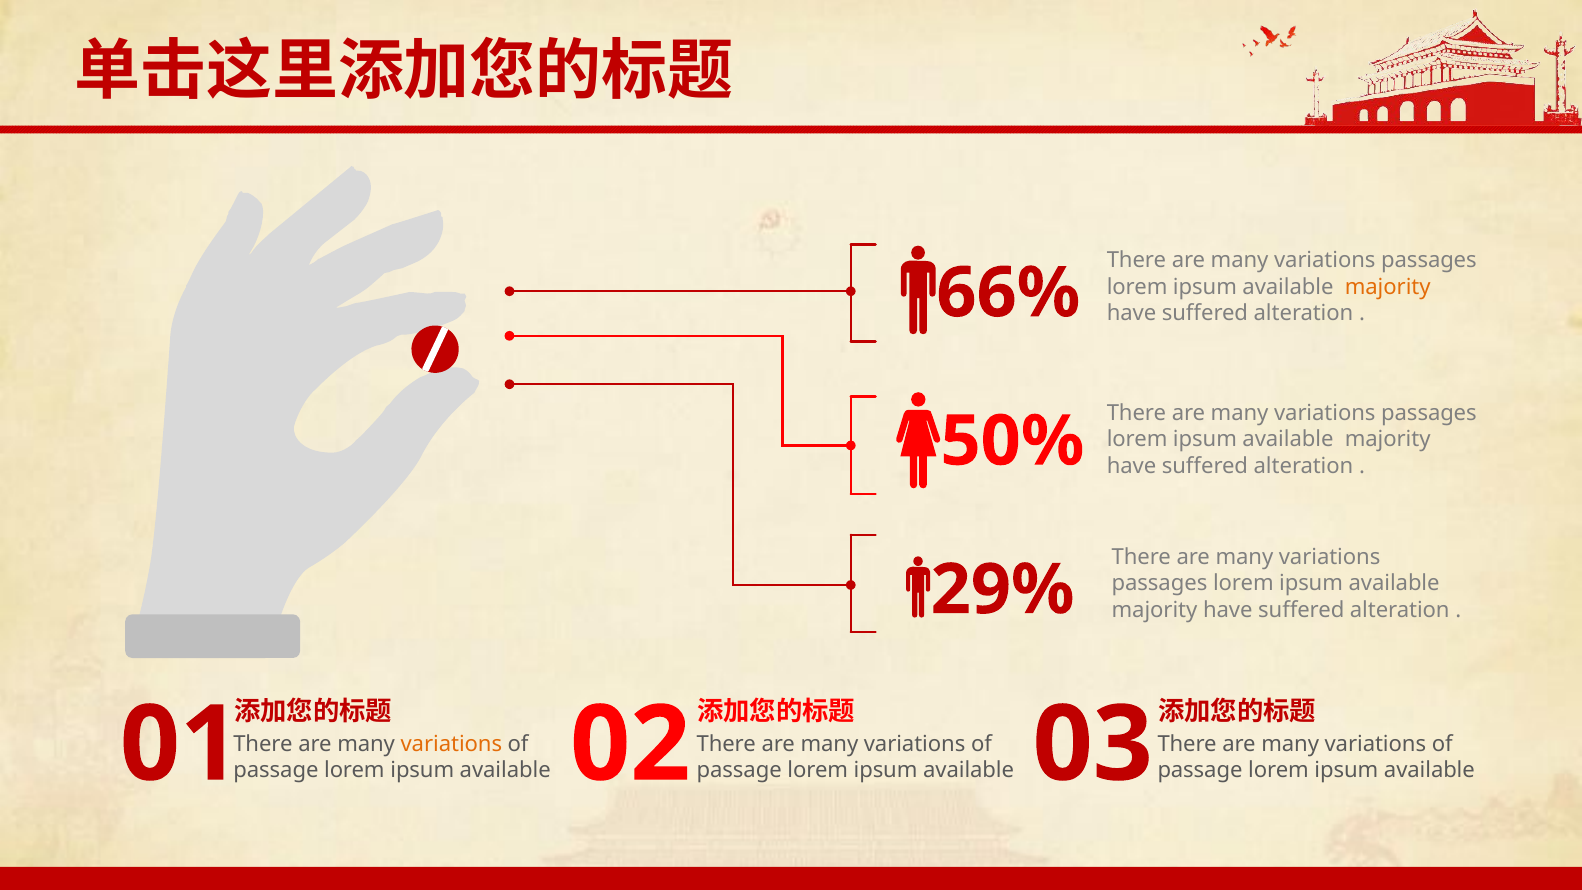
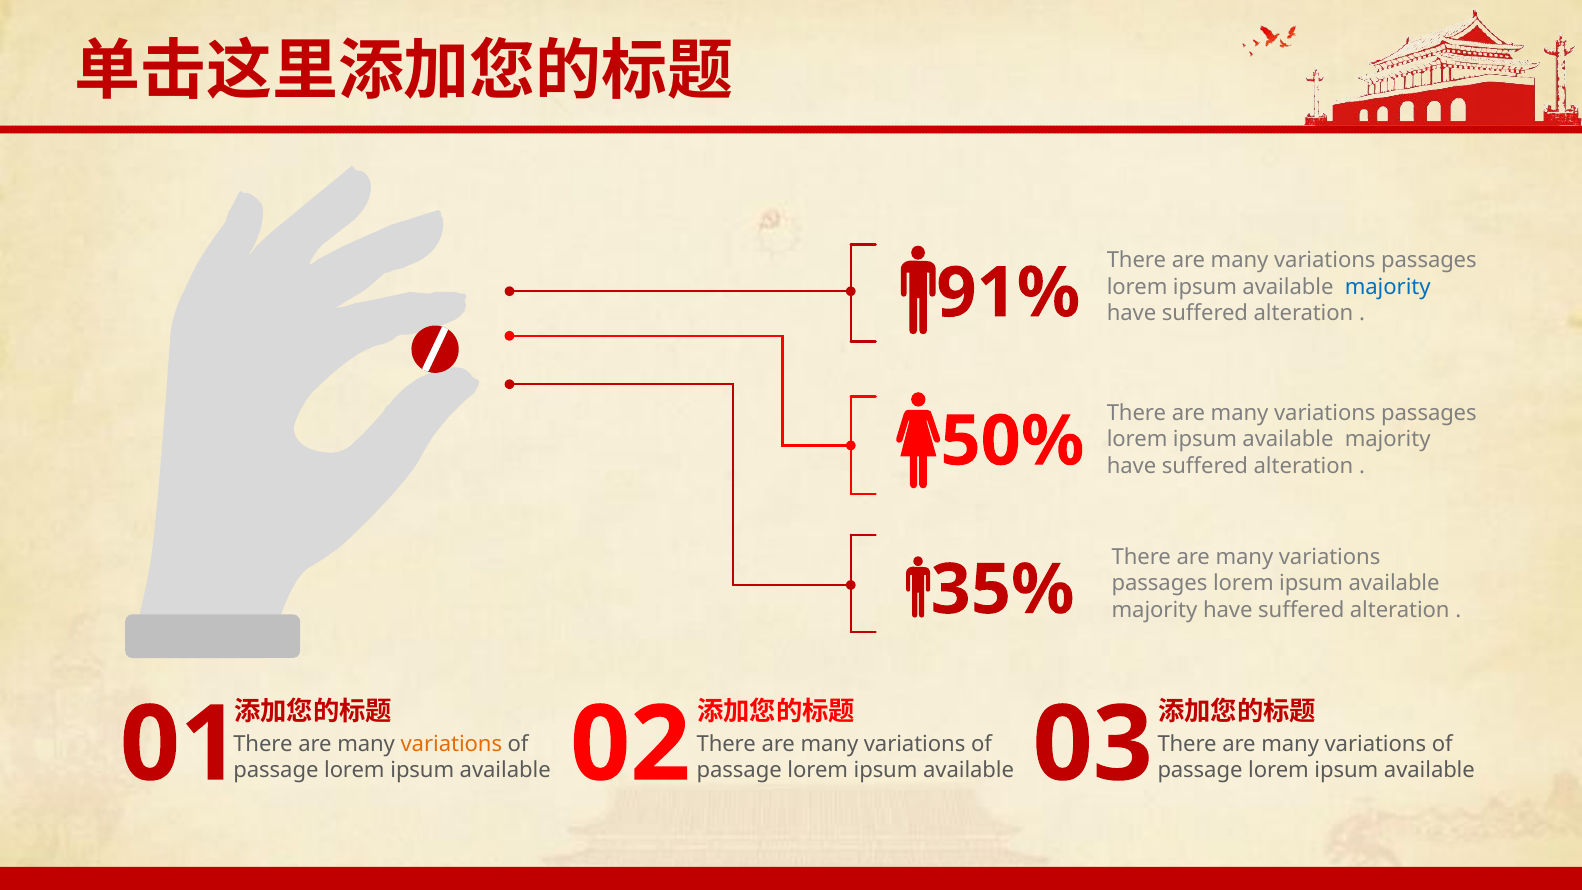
majority colour: orange -> blue (1388, 287)
66%: 66% -> 91% (1008, 293)
29%: 29% -> 35% (1003, 590)
